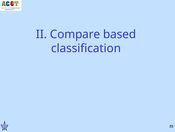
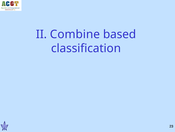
Compare: Compare -> Combine (75, 34)
